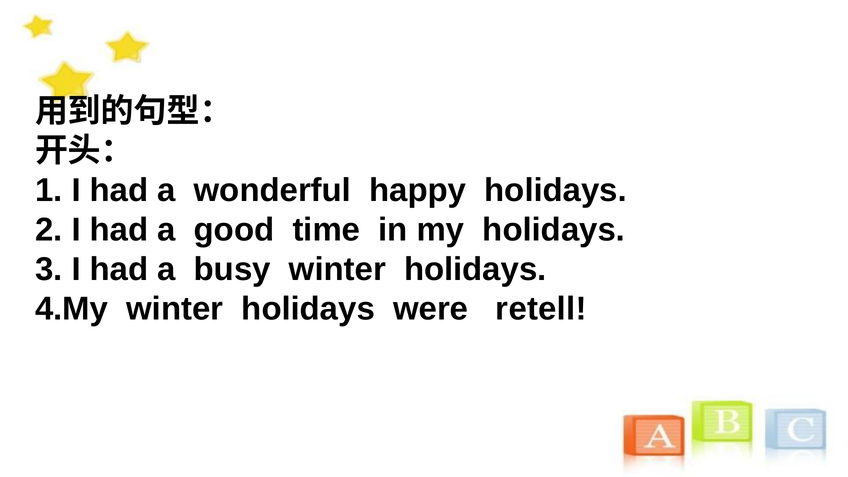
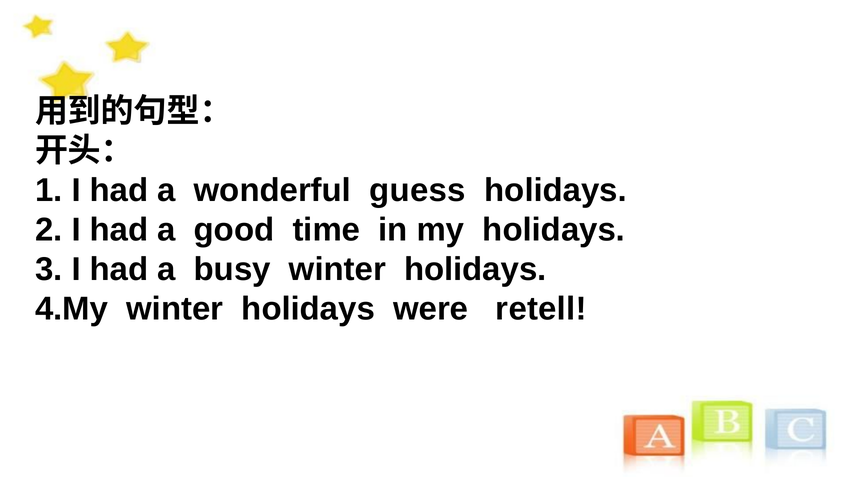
happy: happy -> guess (418, 190)
